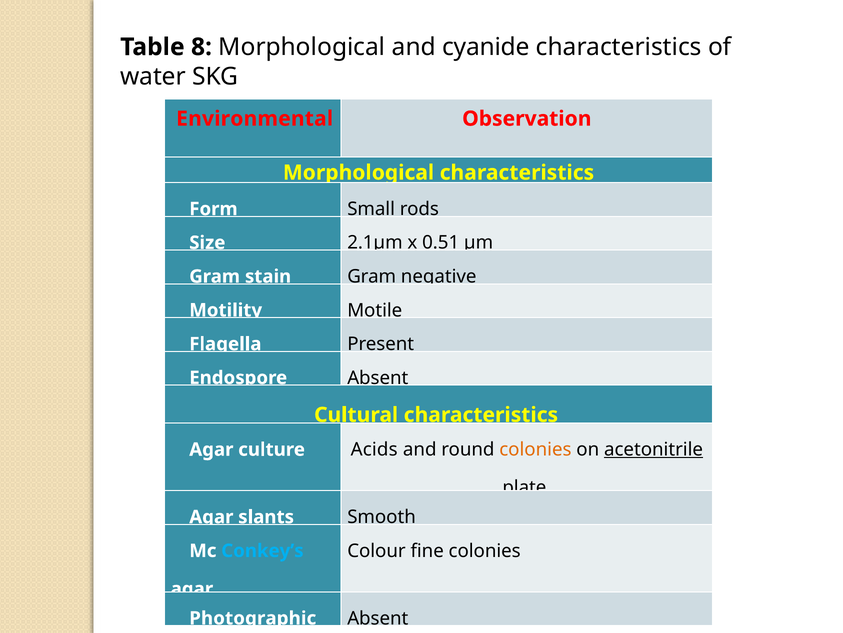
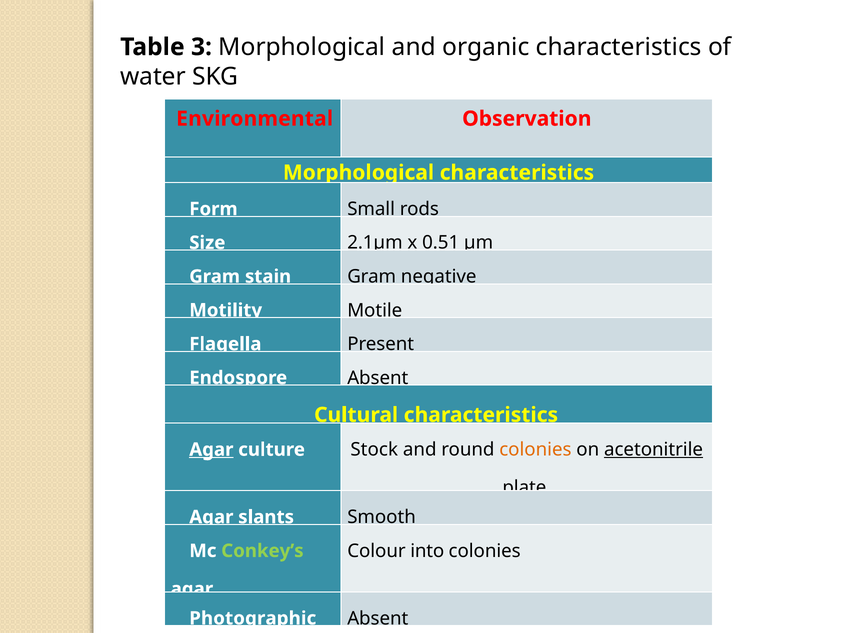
8: 8 -> 3 (201, 47)
cyanide: cyanide -> organic (486, 47)
Agar underline: none -> present (211, 449)
Acids: Acids -> Stock (374, 449)
fine: fine -> into (427, 550)
Conkey’s colour: light blue -> light green (262, 550)
